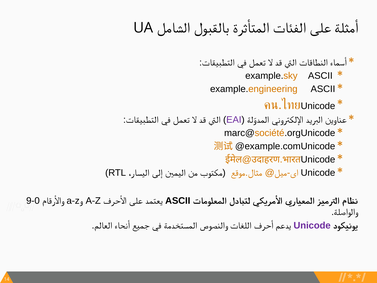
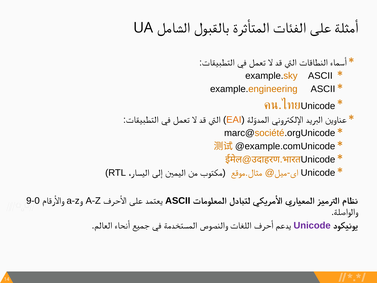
EAI colour: purple -> orange (234, 120)
